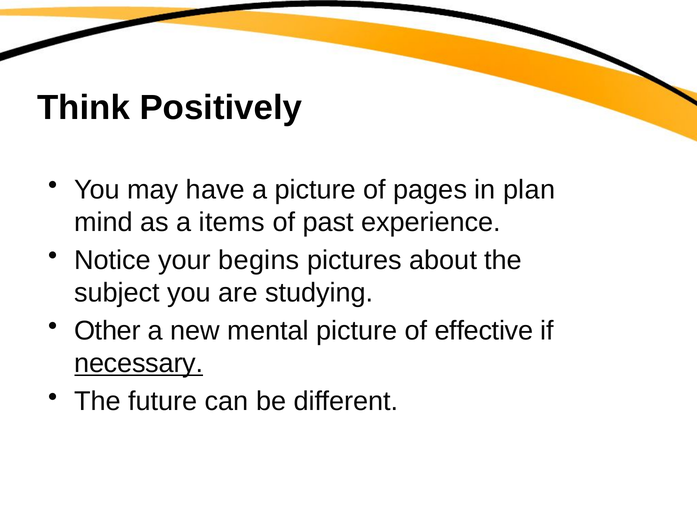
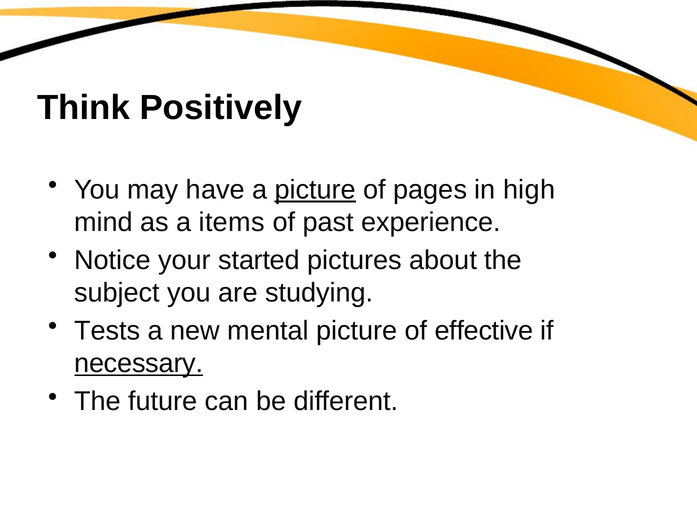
picture underline: none -> present (315, 190)
plan: plan -> high (529, 190)
begins: begins -> started (259, 260)
Other: Other -> Tests (107, 331)
